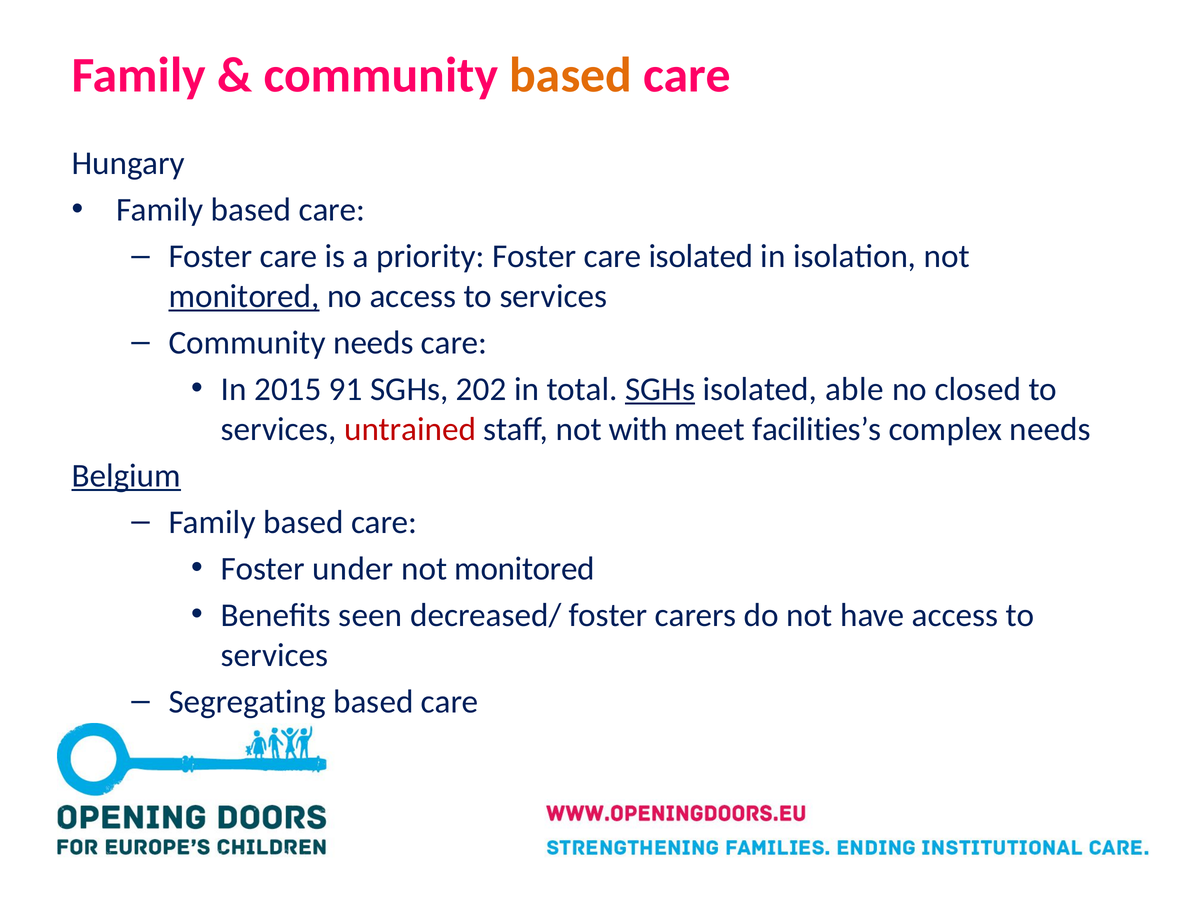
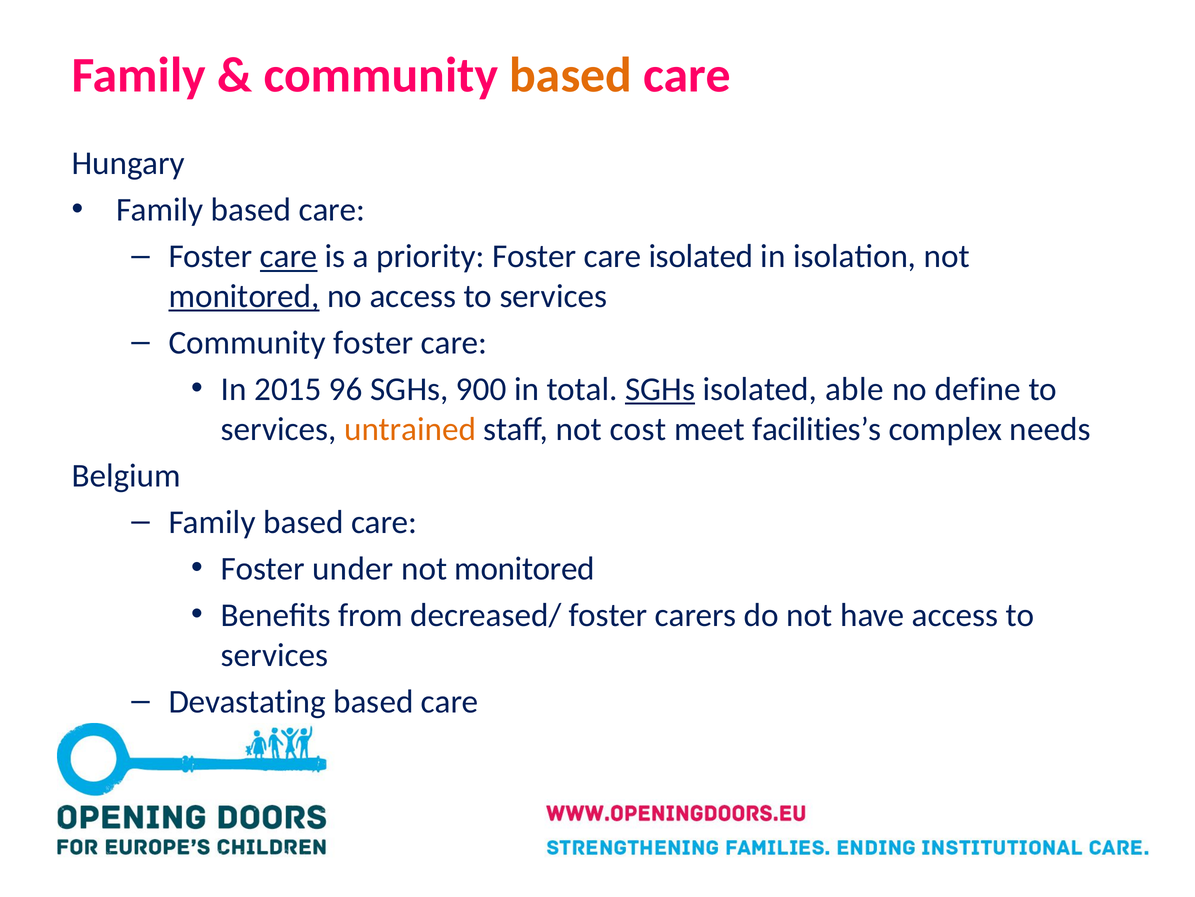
care underline: none -> present (289, 256)
Community needs: needs -> foster (373, 343)
91: 91 -> 96 (346, 389)
202: 202 -> 900 (481, 389)
closed: closed -> define (978, 389)
untrained colour: red -> orange (410, 429)
with: with -> cost (638, 429)
Belgium underline: present -> none (126, 475)
seen: seen -> from (371, 615)
Segregating: Segregating -> Devastating (247, 701)
